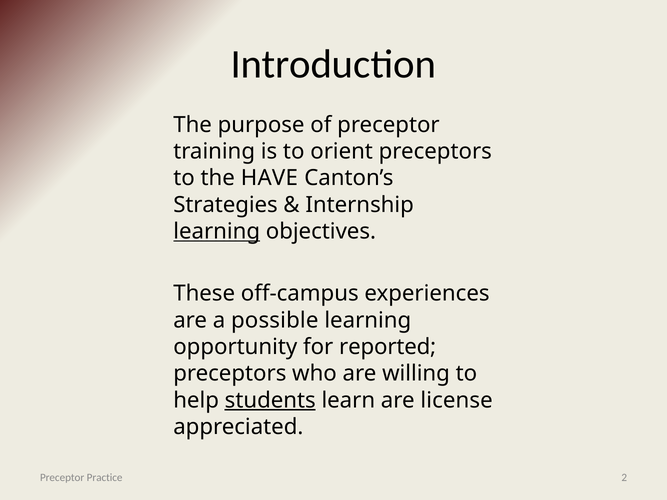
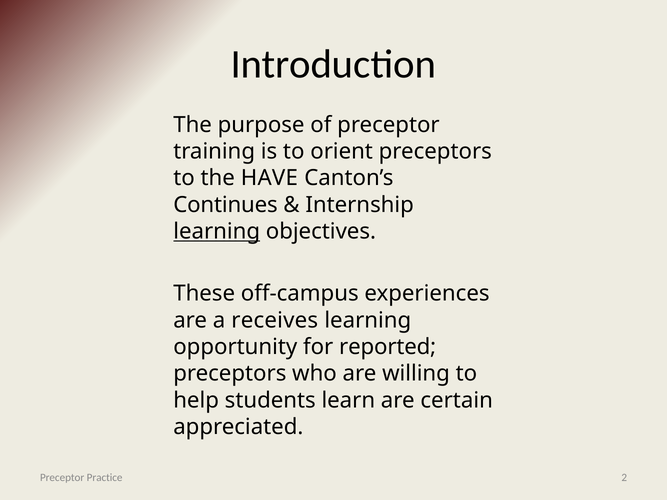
Strategies: Strategies -> Continues (226, 205)
possible: possible -> receives (275, 320)
students underline: present -> none (270, 401)
license: license -> certain (457, 401)
